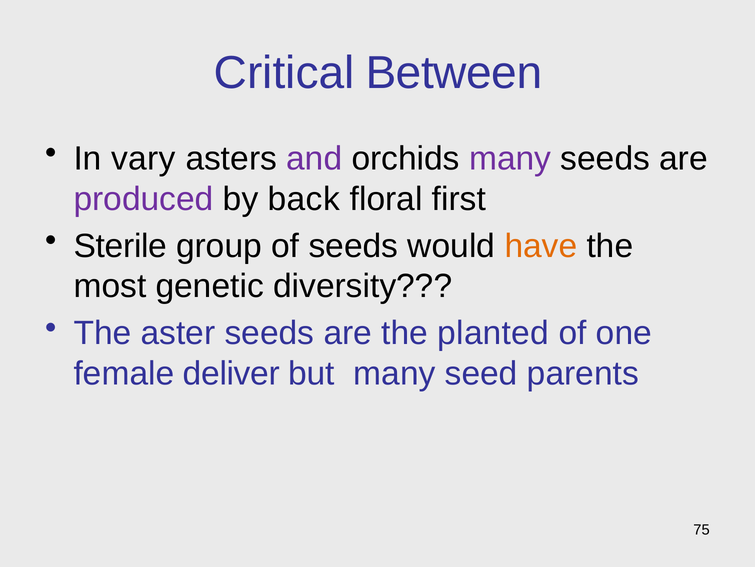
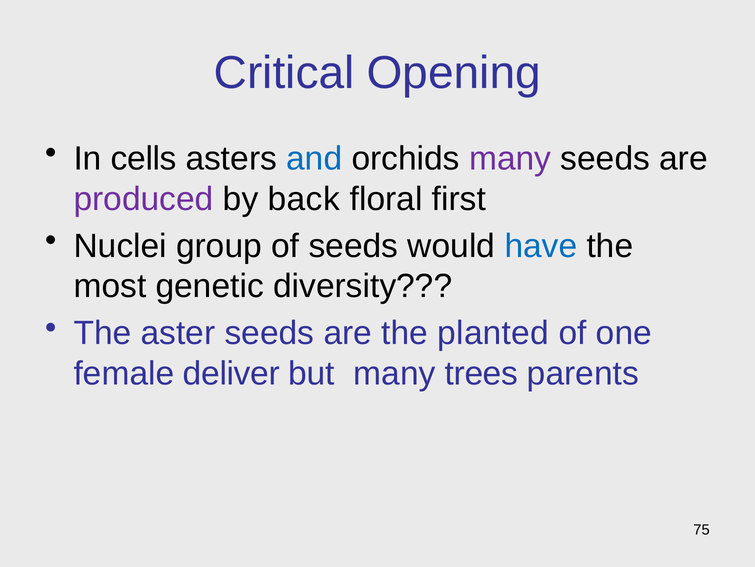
Between: Between -> Opening (454, 73)
vary: vary -> cells (144, 158)
and colour: purple -> blue (314, 158)
Sterile: Sterile -> Nuclei (120, 246)
have colour: orange -> blue (541, 246)
seed: seed -> trees (481, 373)
